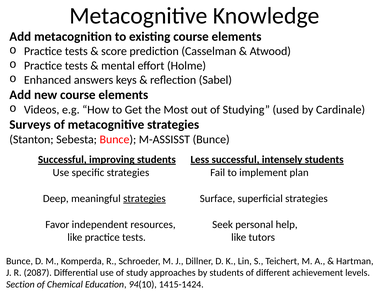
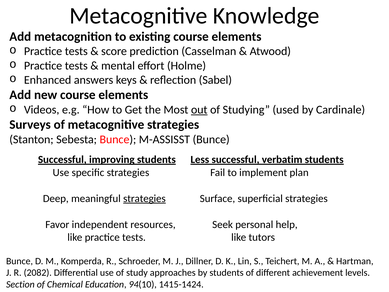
out underline: none -> present (199, 110)
intensely: intensely -> verbatim (282, 159)
2087: 2087 -> 2082 (38, 273)
